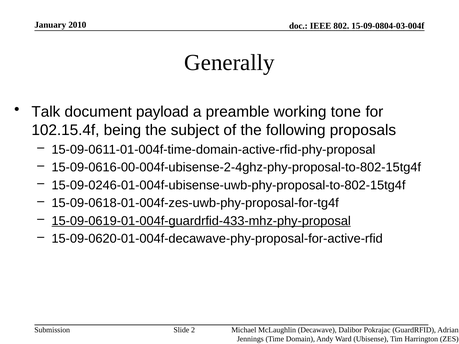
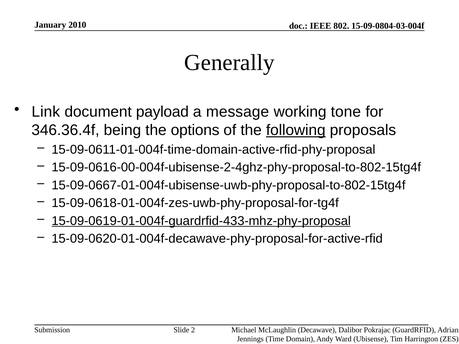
Talk: Talk -> Link (46, 112)
preamble: preamble -> message (238, 112)
102.15.4f: 102.15.4f -> 346.36.4f (65, 130)
subject: subject -> options (195, 130)
following underline: none -> present (296, 130)
15-09-0246-01-004f-ubisense-uwb-phy-proposal-to-802-15tg4f: 15-09-0246-01-004f-ubisense-uwb-phy-proposal-to-802-15tg4f -> 15-09-0667-01-004f-ubisense-uwb-phy-proposal-to-802-15tg4f (228, 185)
